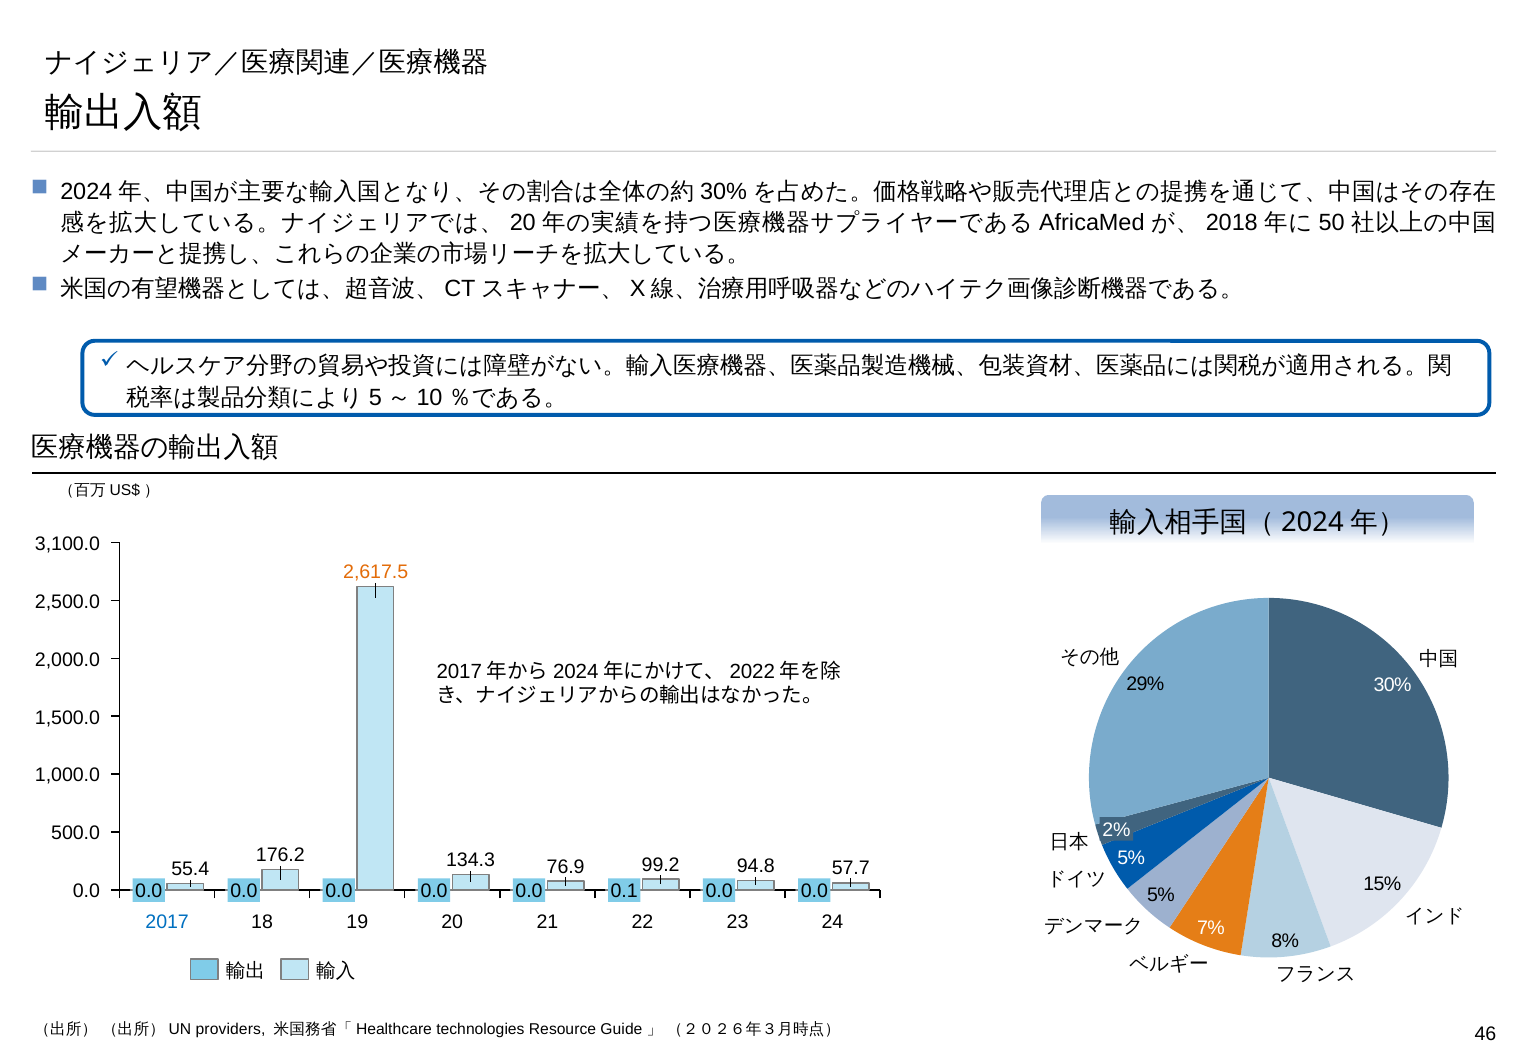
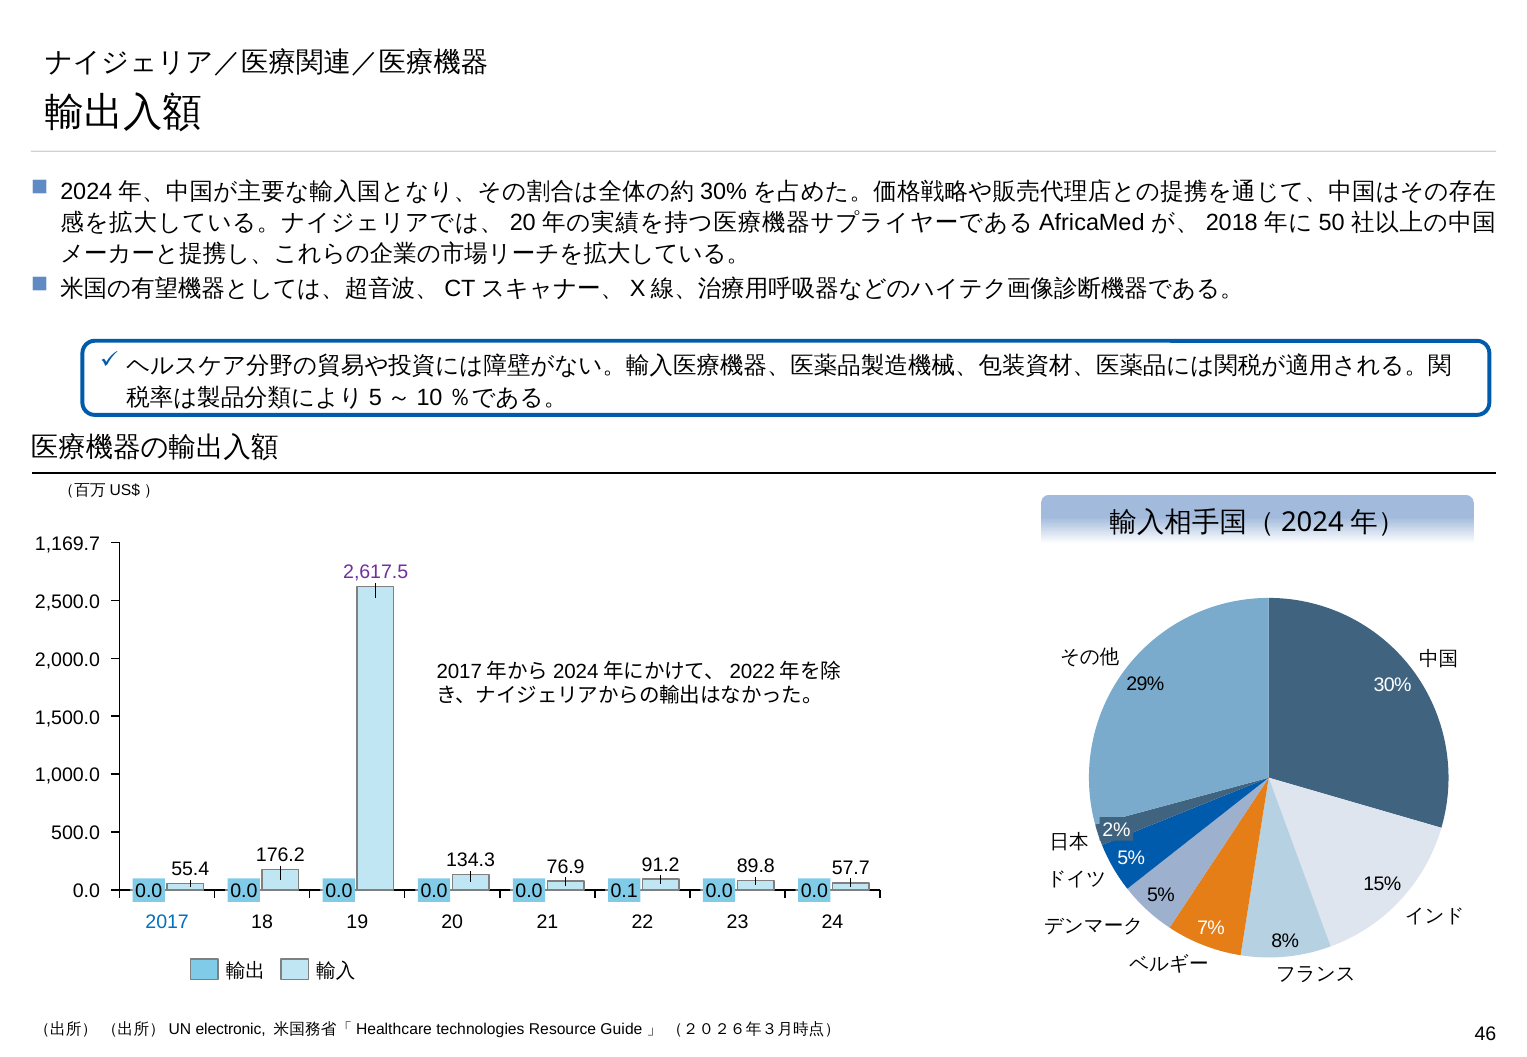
3,100.0: 3,100.0 -> 1,169.7 (67, 544)
2,617.5 colour: orange -> purple (376, 572)
99.2: 99.2 -> 91.2 (661, 865)
94.8: 94.8 -> 89.8 (756, 867)
providers: providers -> electronic (231, 1030)
